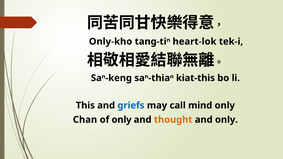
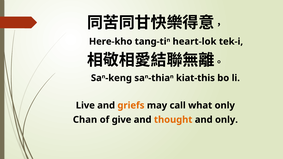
Only-kho: Only-kho -> Here-kho (111, 42)
This: This -> Live (85, 106)
griefs colour: blue -> orange (131, 106)
mind: mind -> what (200, 106)
of only: only -> give (122, 120)
